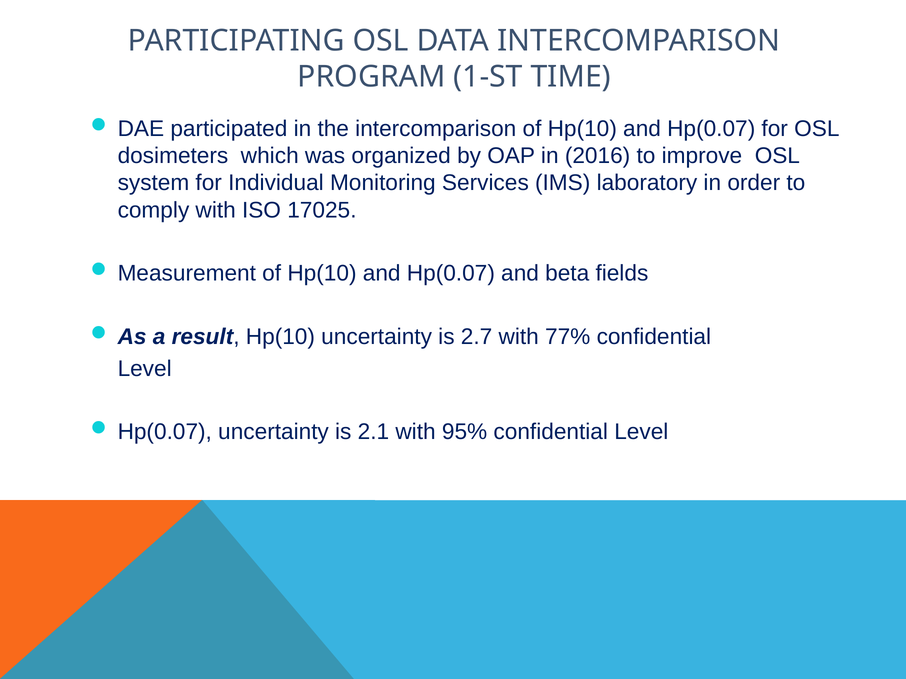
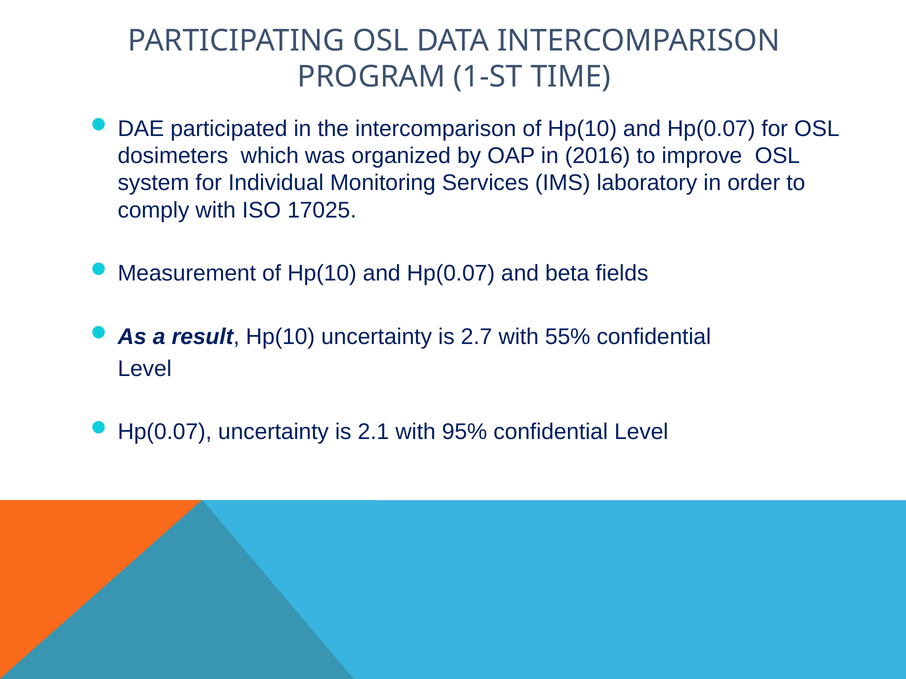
77%: 77% -> 55% (568, 337)
